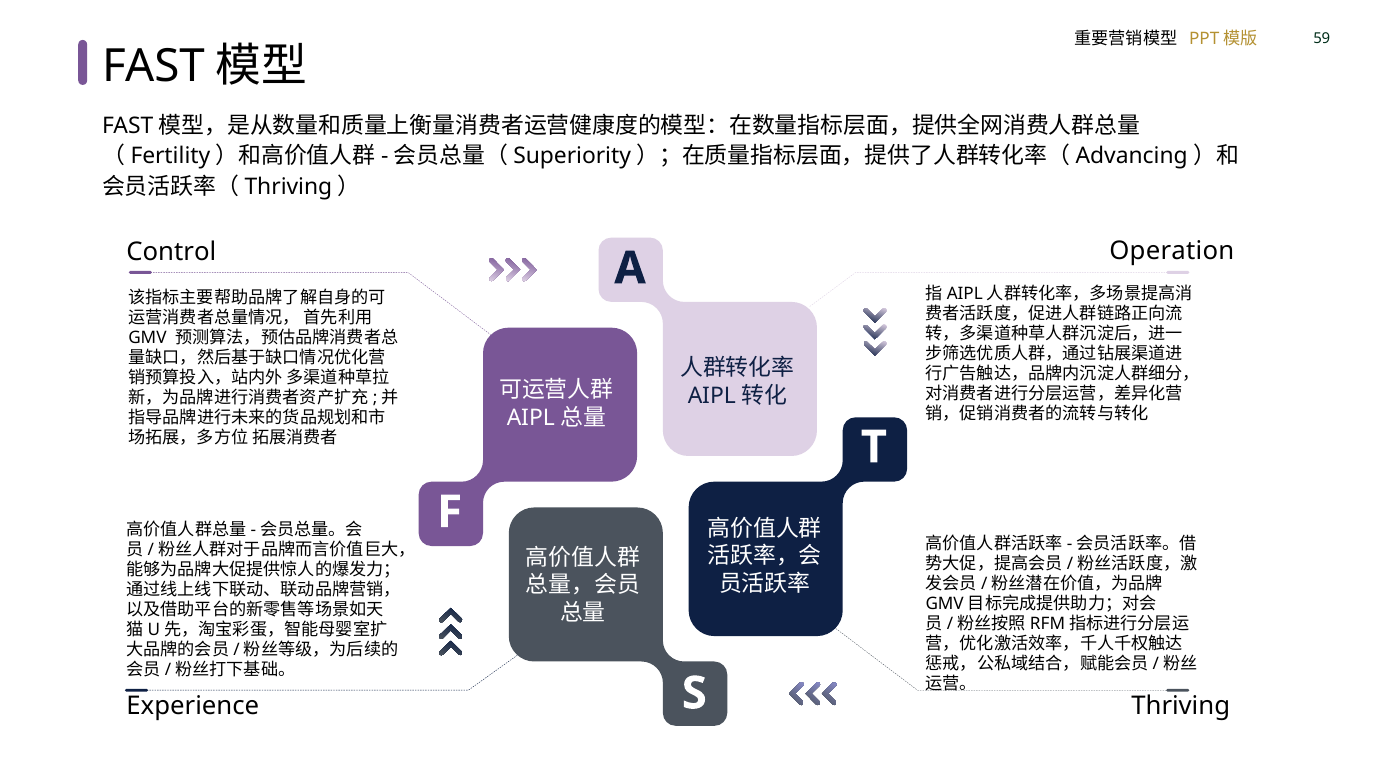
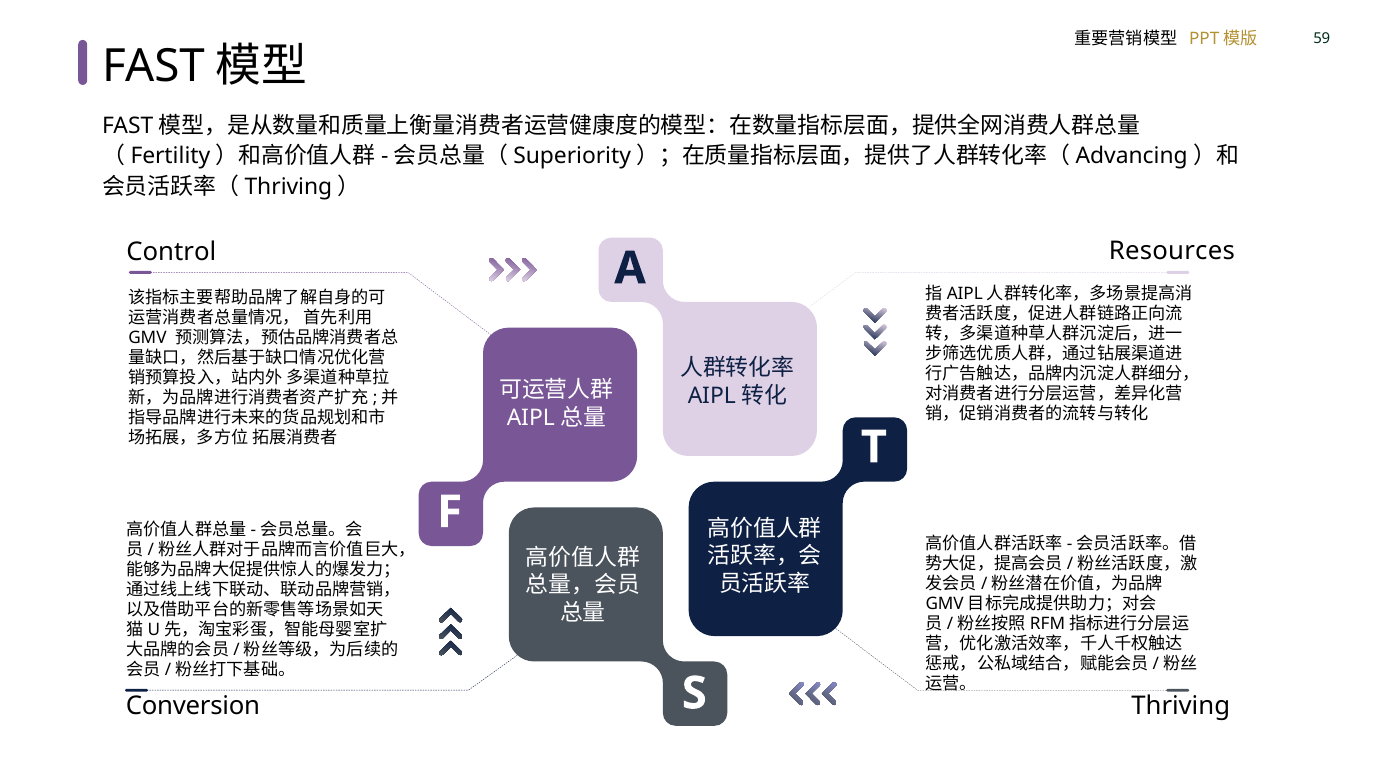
Operation: Operation -> Resources (1172, 251)
Experience: Experience -> Conversion (193, 707)
